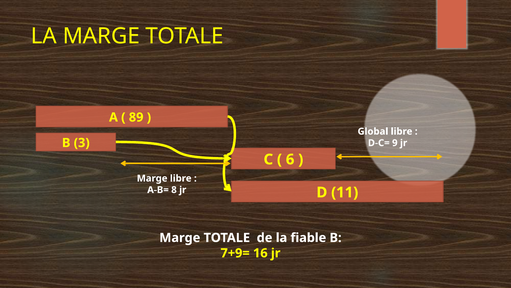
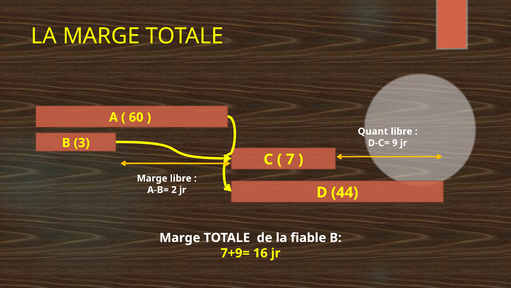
89: 89 -> 60 (136, 117)
Global: Global -> Quant (373, 131)
6: 6 -> 7 (290, 159)
8: 8 -> 2 (174, 190)
11: 11 -> 44 (345, 192)
